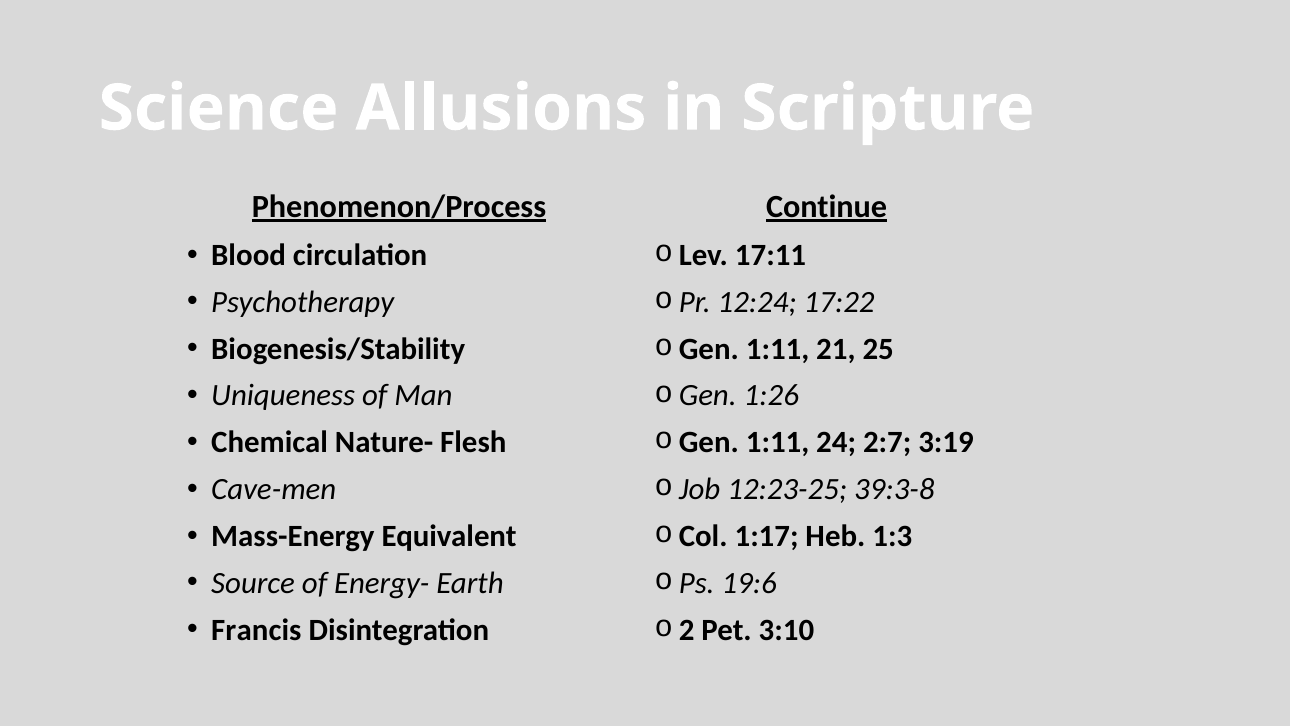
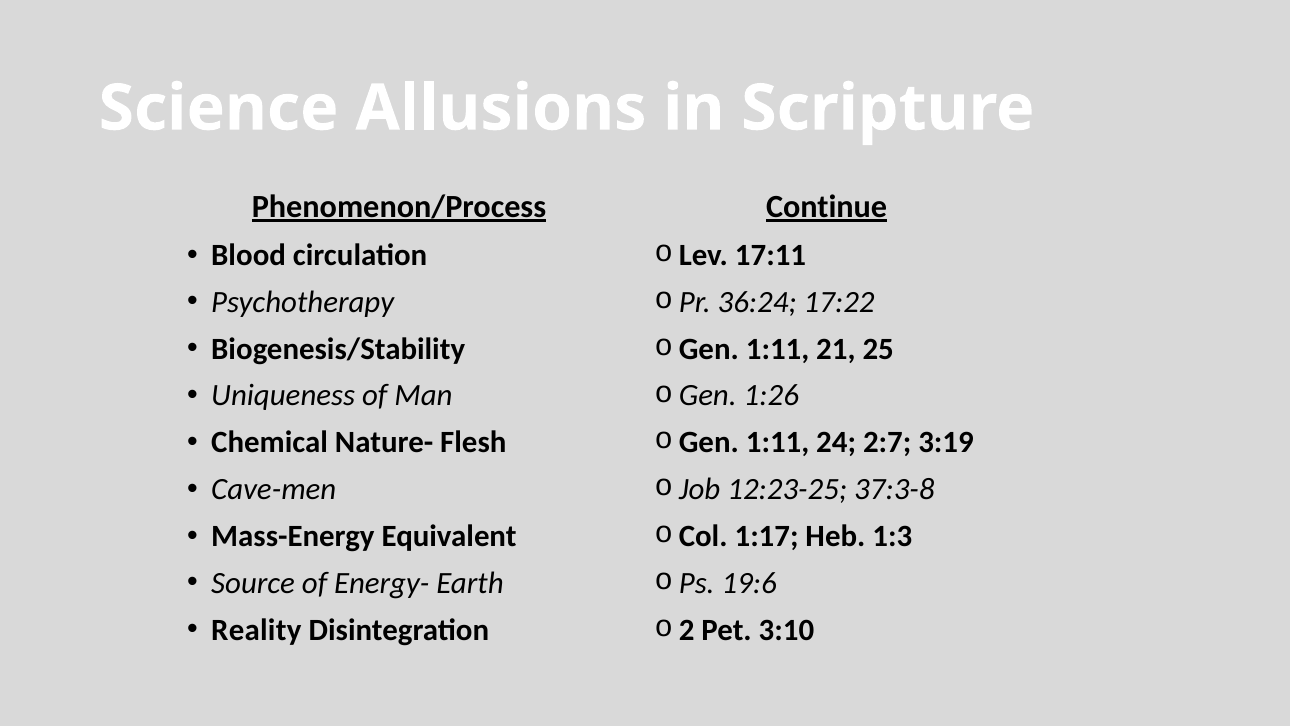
12:24: 12:24 -> 36:24 (757, 302)
39:3-8: 39:3-8 -> 37:3-8 (894, 489)
Francis: Francis -> Reality (256, 630)
